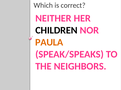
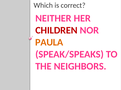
CHILDREN colour: black -> red (56, 31)
